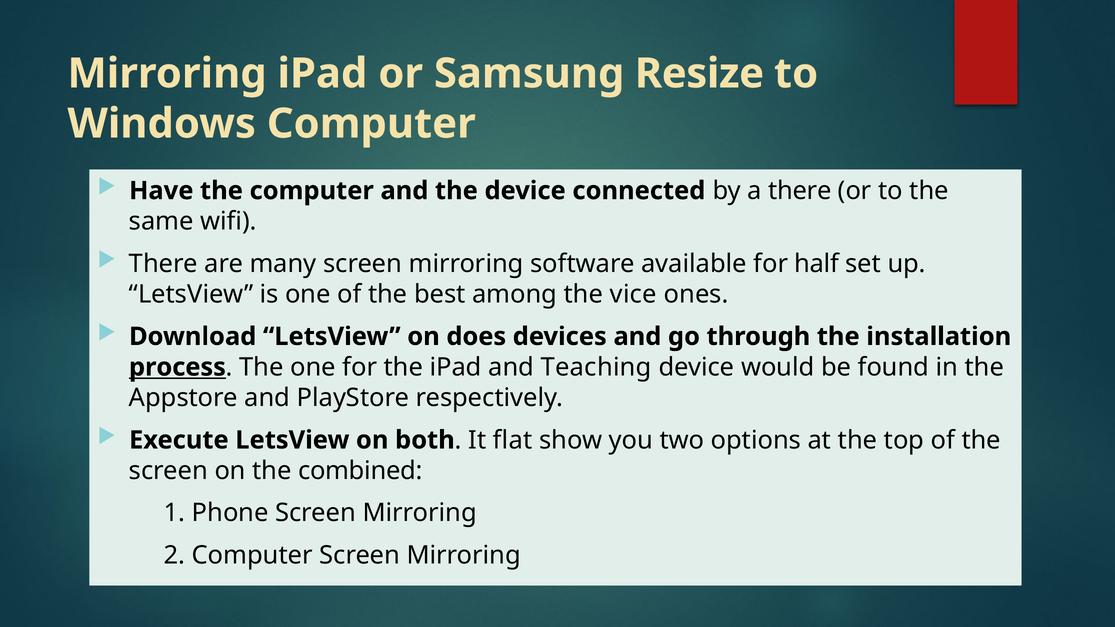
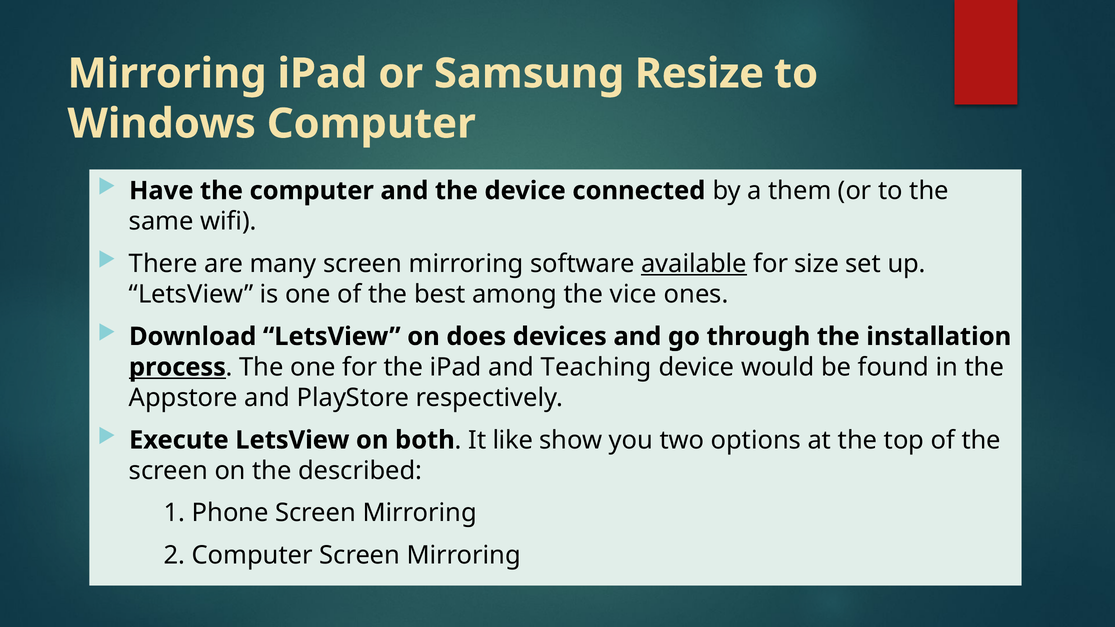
a there: there -> them (800, 191)
available underline: none -> present (694, 264)
half: half -> size (817, 264)
flat: flat -> like (513, 440)
combined: combined -> described (360, 471)
